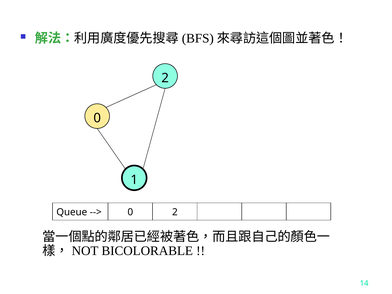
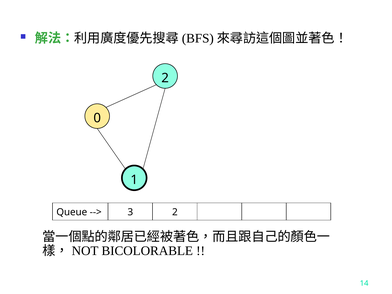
0: 0 -> 3 (130, 212)
